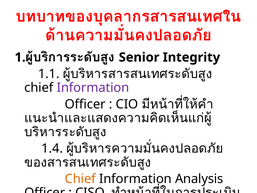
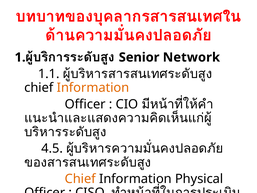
Integrity: Integrity -> Network (191, 57)
Information colour: purple -> orange (93, 88)
1.4: 1.4 -> 4.5 (52, 148)
Analysis: Analysis -> Physical (199, 179)
